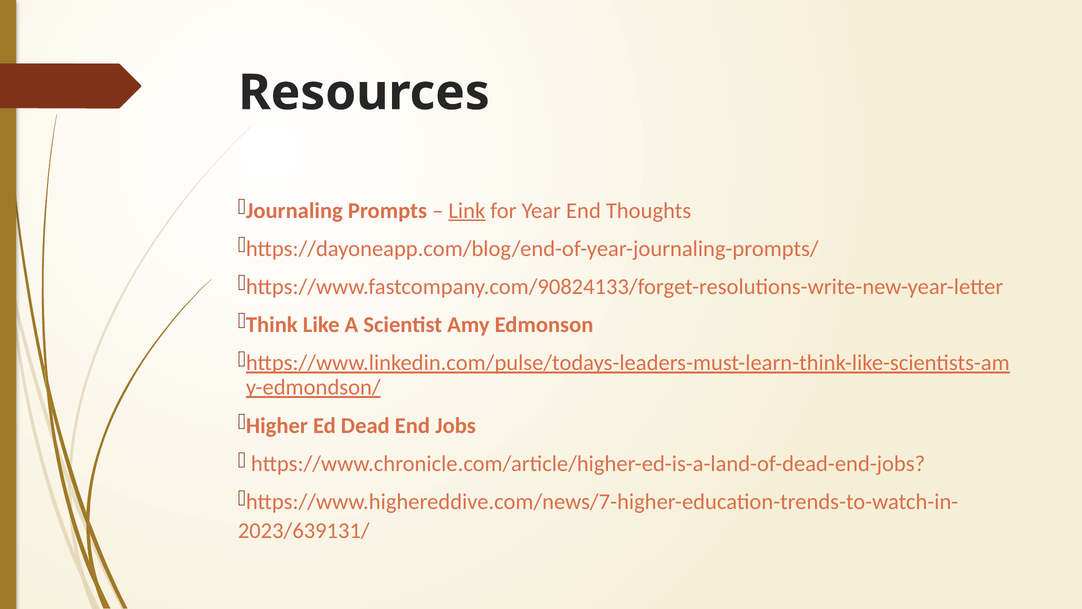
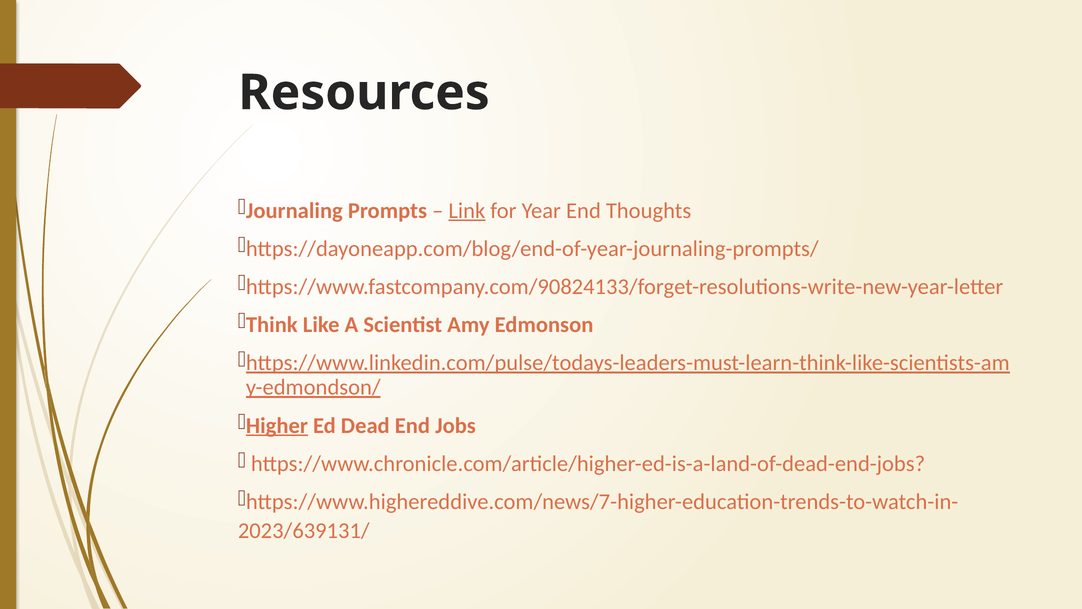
Higher underline: none -> present (277, 425)
